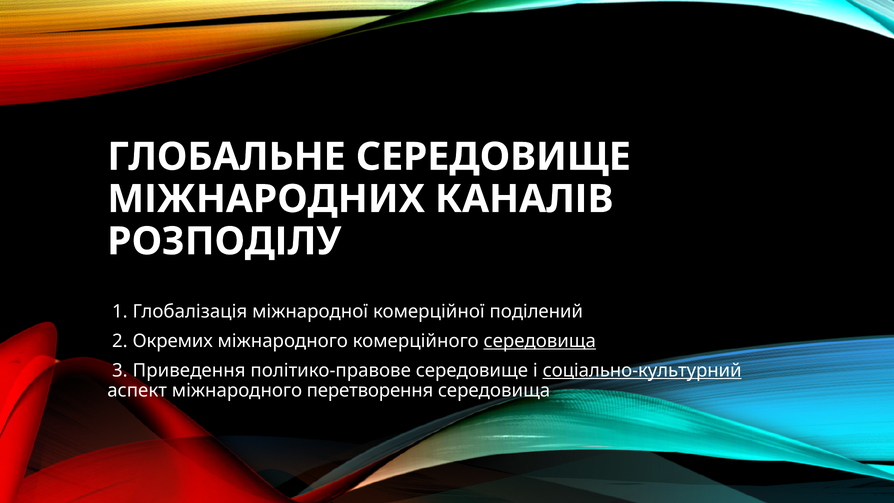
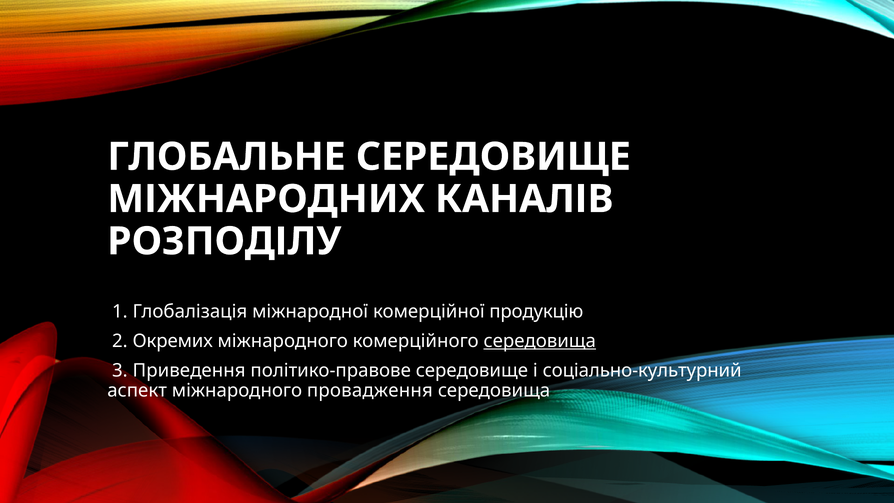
поділений: поділений -> продукцію (536, 311)
соціально-культурний underline: present -> none (642, 370)
перетворення: перетворення -> провадження (370, 390)
